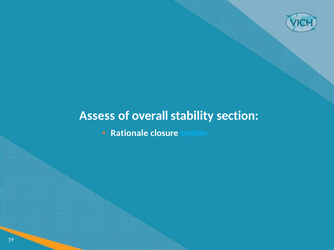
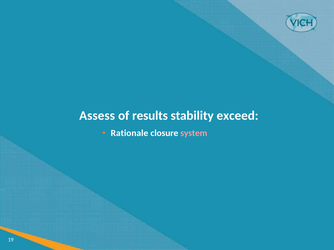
overall: overall -> results (150, 116)
section: section -> exceed (237, 116)
system colour: light blue -> pink (194, 133)
